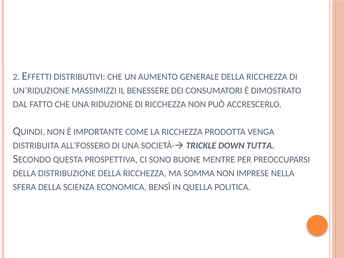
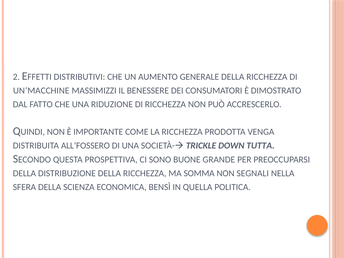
UN’RIDUZIONE: UN’RIDUZIONE -> UN’MACCHINE (41, 91)
MENTRE: MENTRE -> GRANDE (219, 159)
IMPRESE: IMPRESE -> SEGNALI (253, 173)
